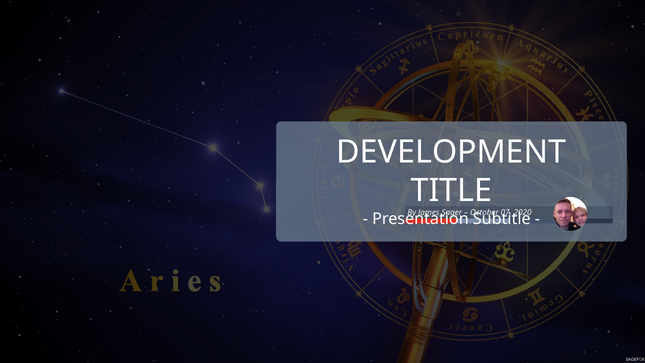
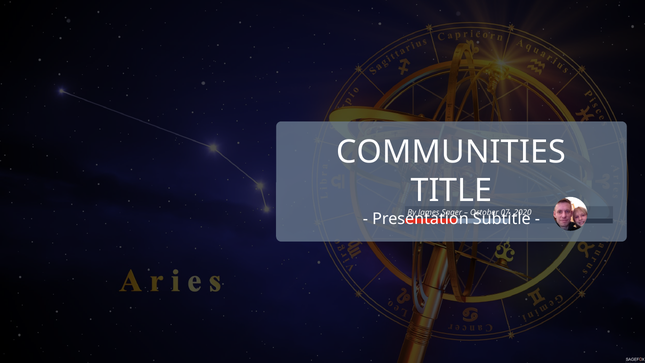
DEVELOPMENT: DEVELOPMENT -> COMMUNITIES (451, 152)
